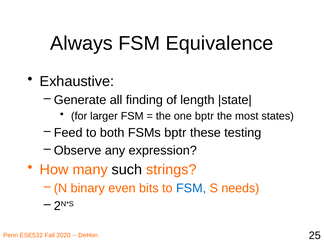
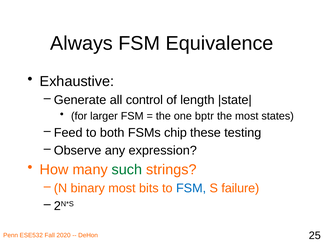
finding: finding -> control (144, 100)
FSMs bptr: bptr -> chip (175, 133)
such colour: black -> green (127, 170)
binary even: even -> most (122, 188)
needs: needs -> failure (240, 188)
